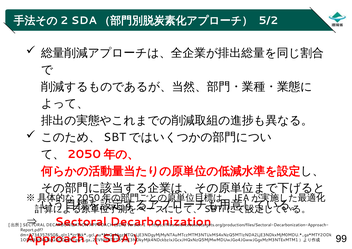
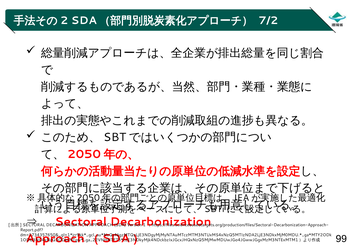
5/2: 5/2 -> 7/2 (268, 21)
